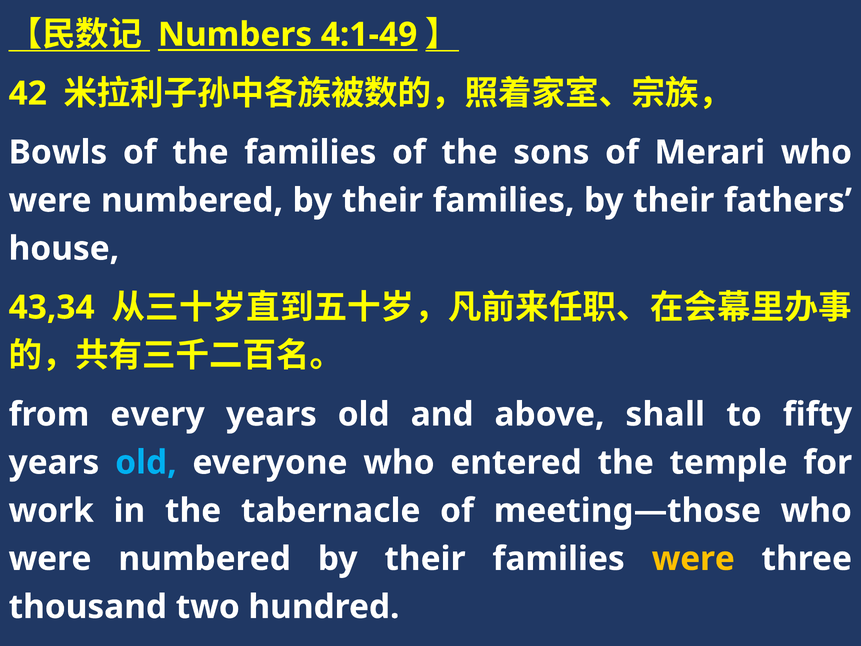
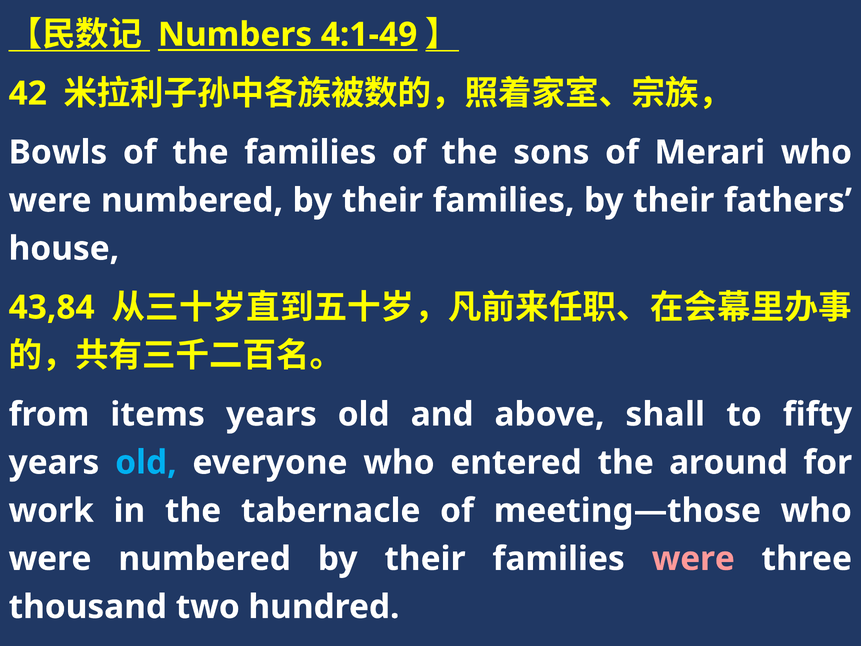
43,34: 43,34 -> 43,84 (52, 307)
every: every -> items (158, 414)
temple: temple -> around (729, 462)
were colour: yellow -> pink (693, 559)
